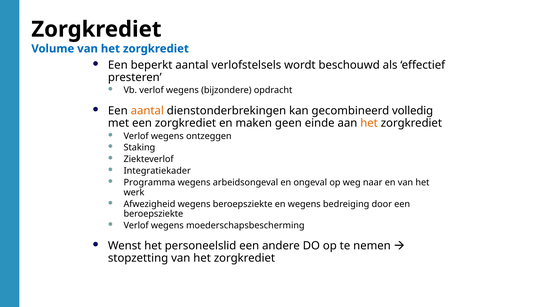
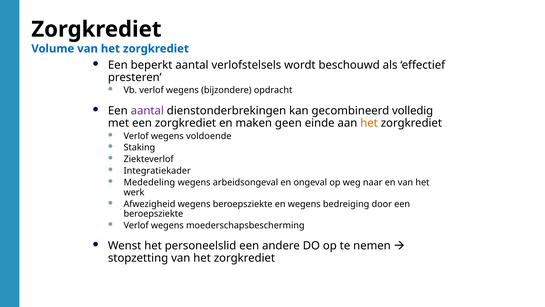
aantal colour: orange -> purple (147, 111)
ontzeggen: ontzeggen -> voldoende (209, 136)
Programma: Programma -> Mededeling (149, 182)
